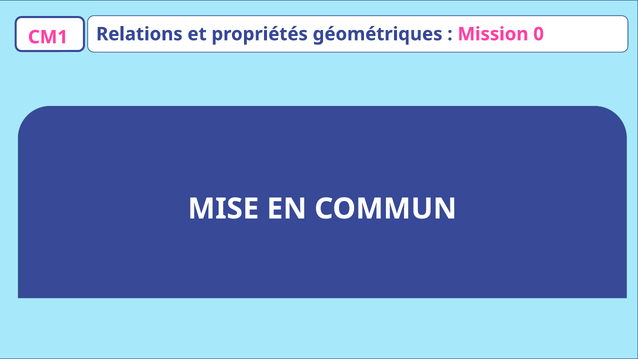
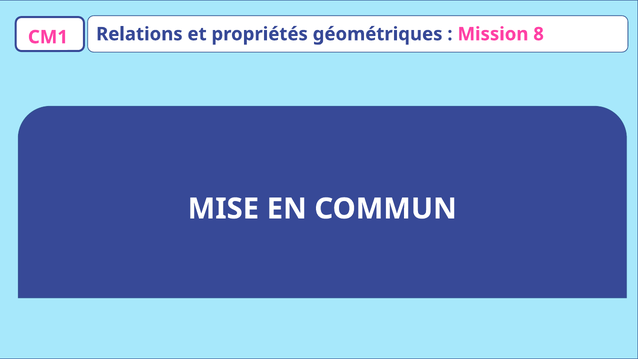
0: 0 -> 8 (539, 34)
